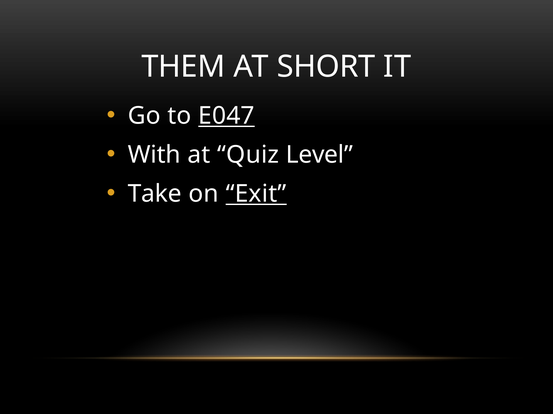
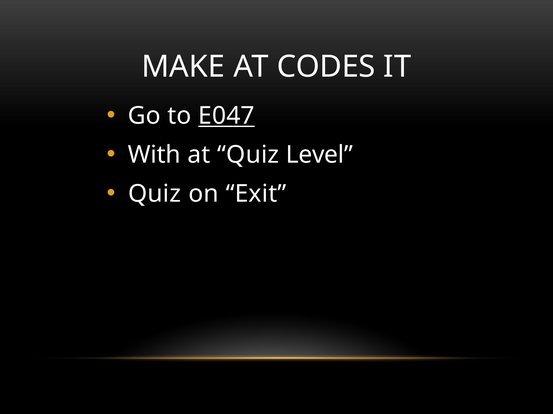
THEM: THEM -> MAKE (183, 67)
SHORT: SHORT -> CODES (326, 67)
Take: Take -> Quiz (155, 194)
Exit underline: present -> none (256, 194)
